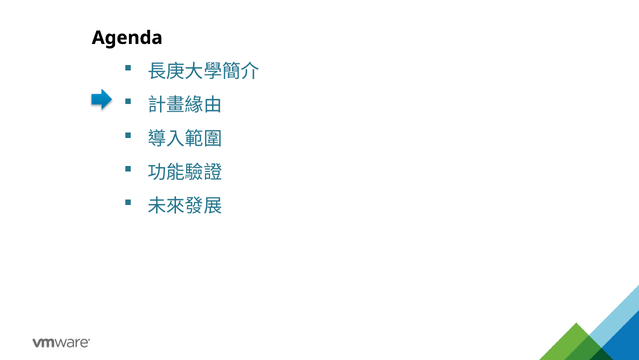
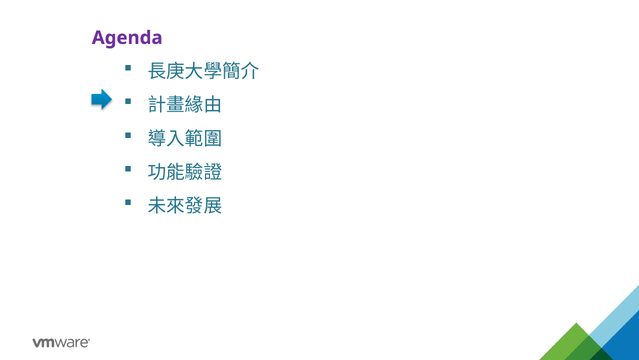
Agenda colour: black -> purple (127, 38)
